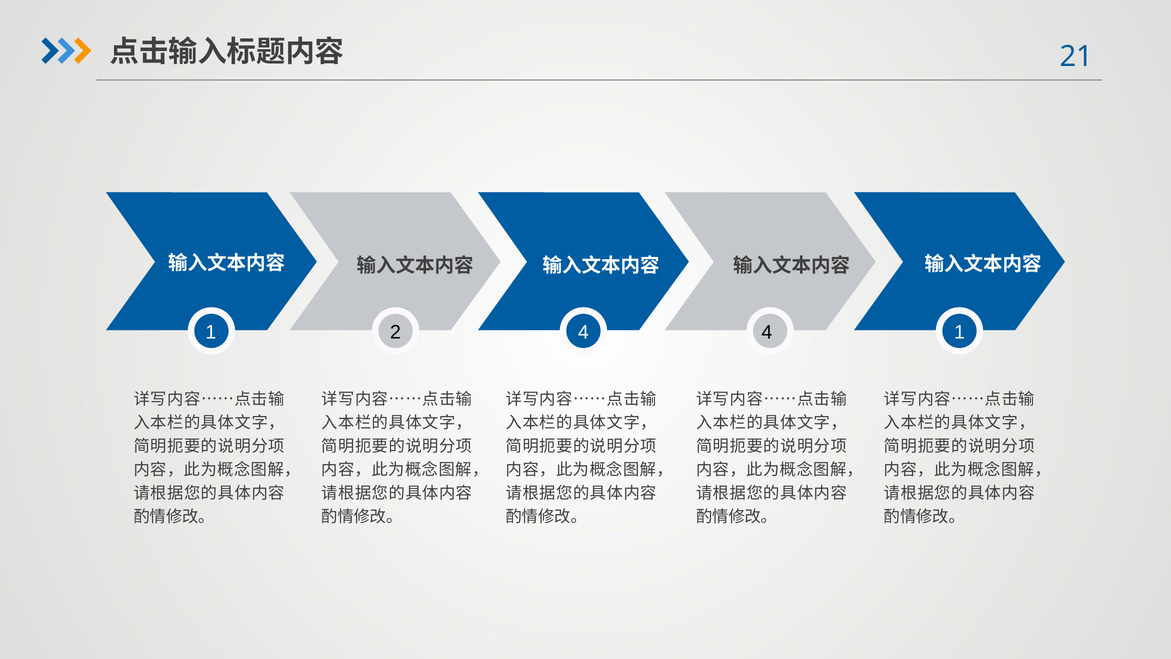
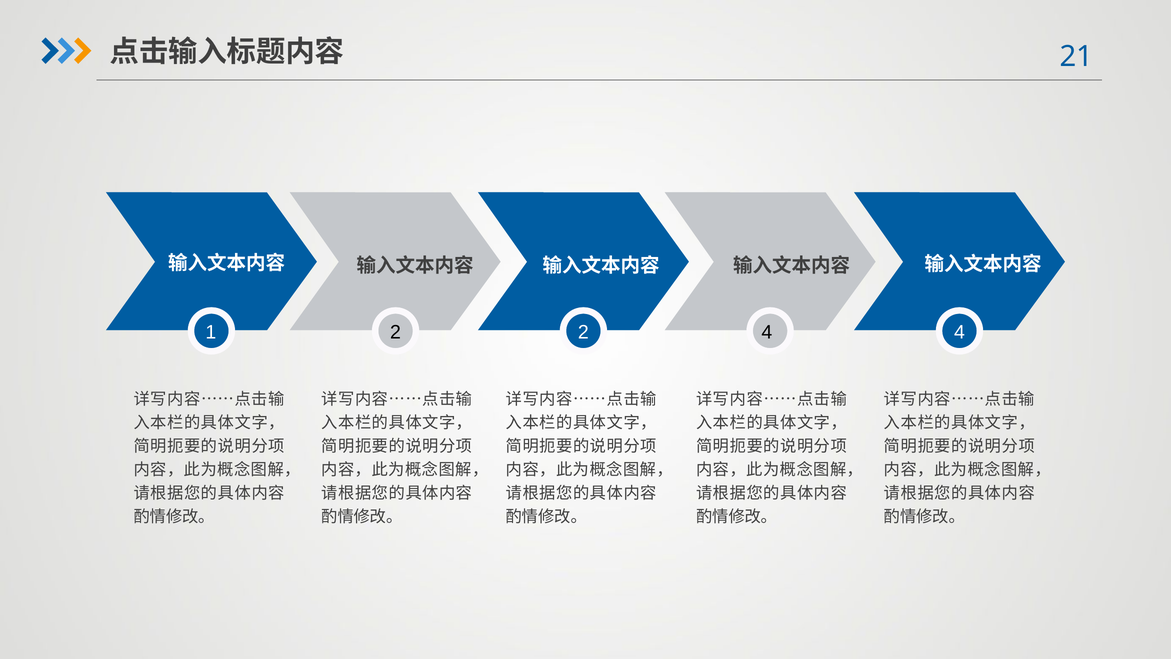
2 4: 4 -> 2 (583, 332)
4 1: 1 -> 4 (960, 332)
